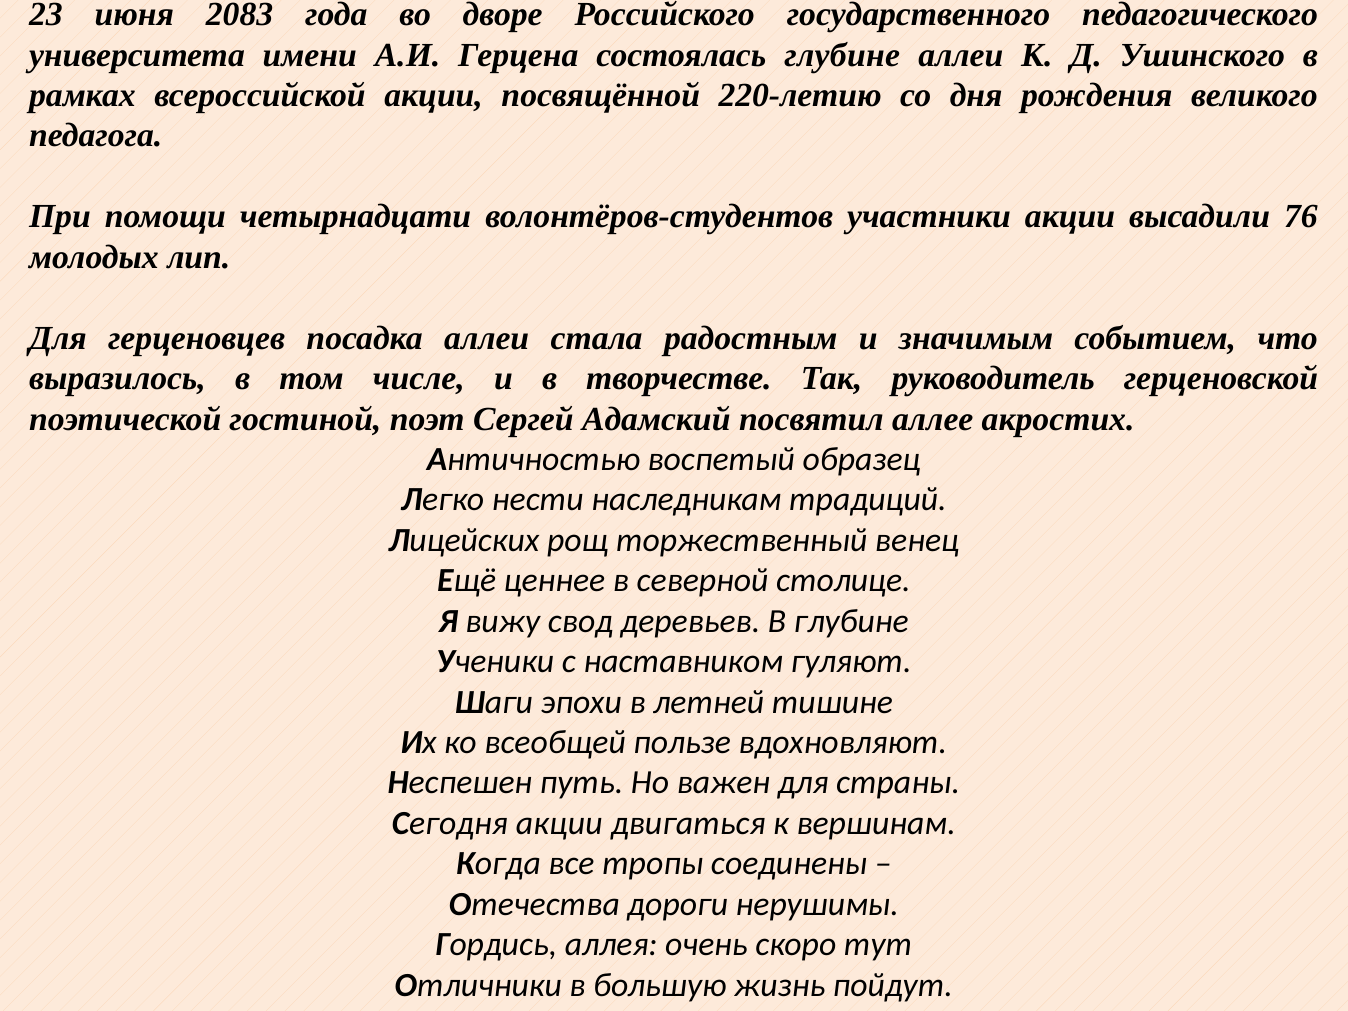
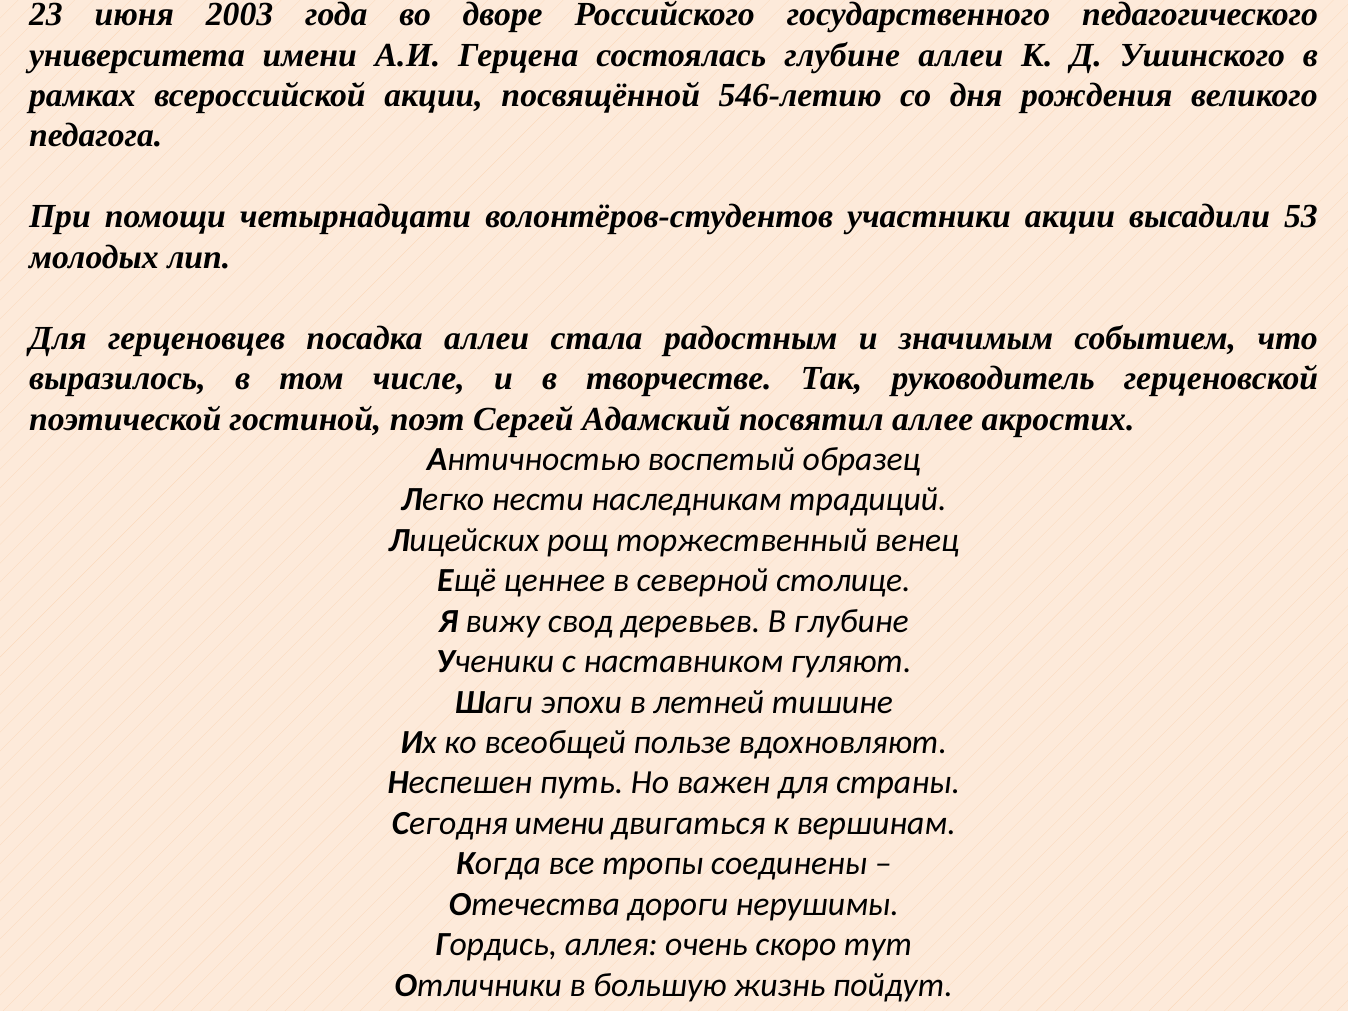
2083: 2083 -> 2003 (240, 15)
220-летию: 220-летию -> 546-летию (800, 95)
76: 76 -> 53 (1301, 217)
Сегодня акции: акции -> имени (560, 823)
